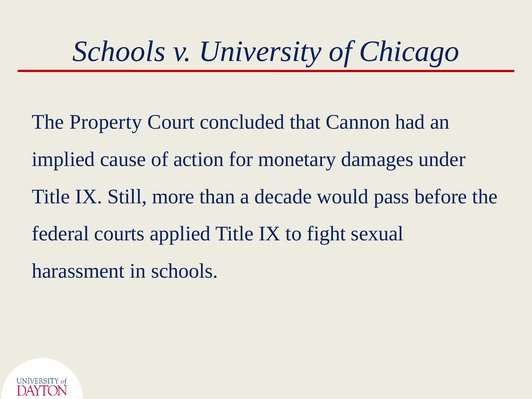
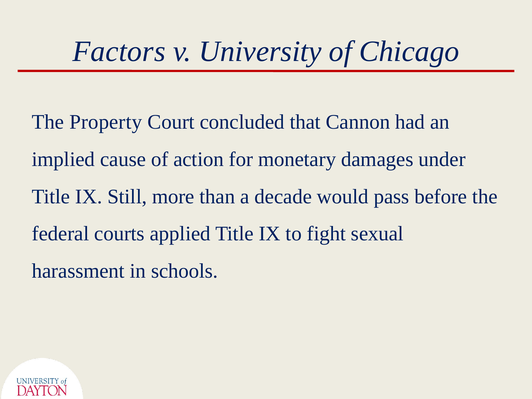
Schools: Schools -> Factors (119, 51)
